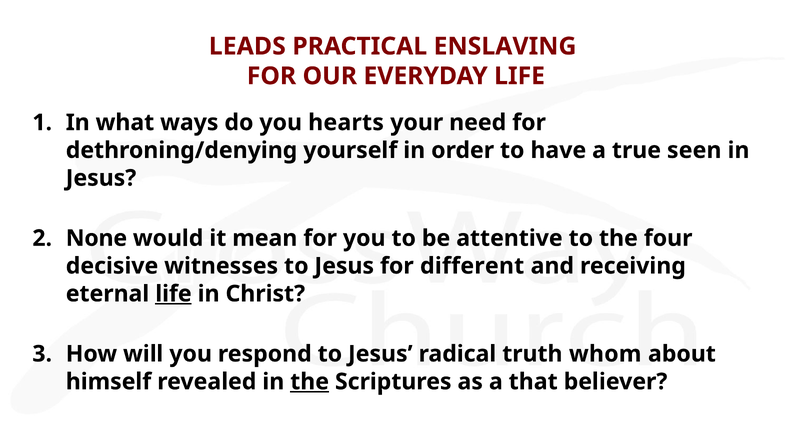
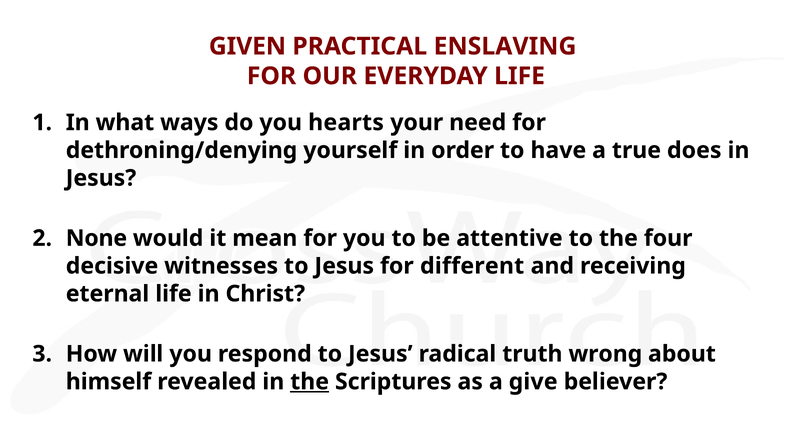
LEADS: LEADS -> GIVEN (247, 46)
seen: seen -> does (694, 150)
life underline: present -> none (173, 293)
whom: whom -> wrong (605, 353)
that: that -> give (533, 381)
